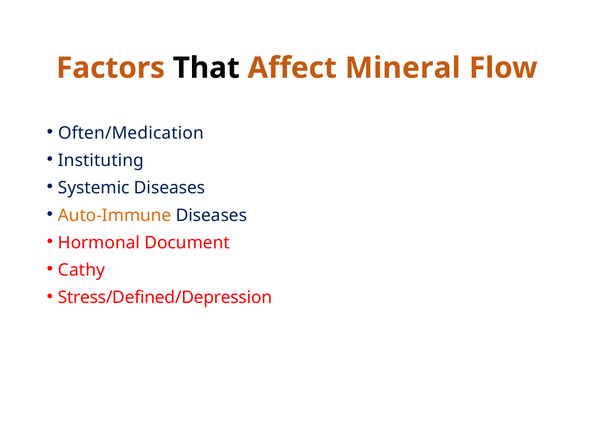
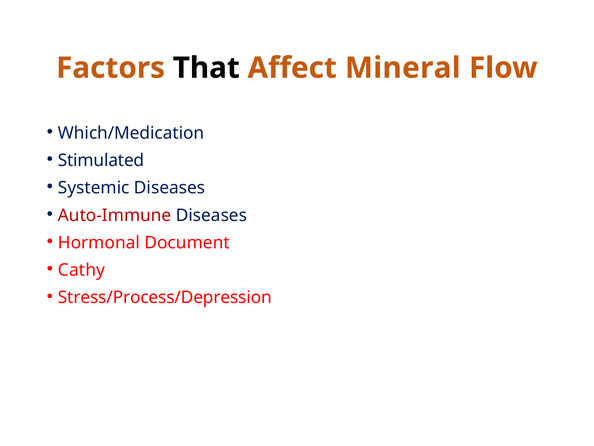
Often/Medication: Often/Medication -> Which/Medication (131, 133)
Instituting: Instituting -> Stimulated (101, 160)
Auto-Immune colour: orange -> red (115, 215)
Stress/Defined/Depression: Stress/Defined/Depression -> Stress/Process/Depression (165, 297)
